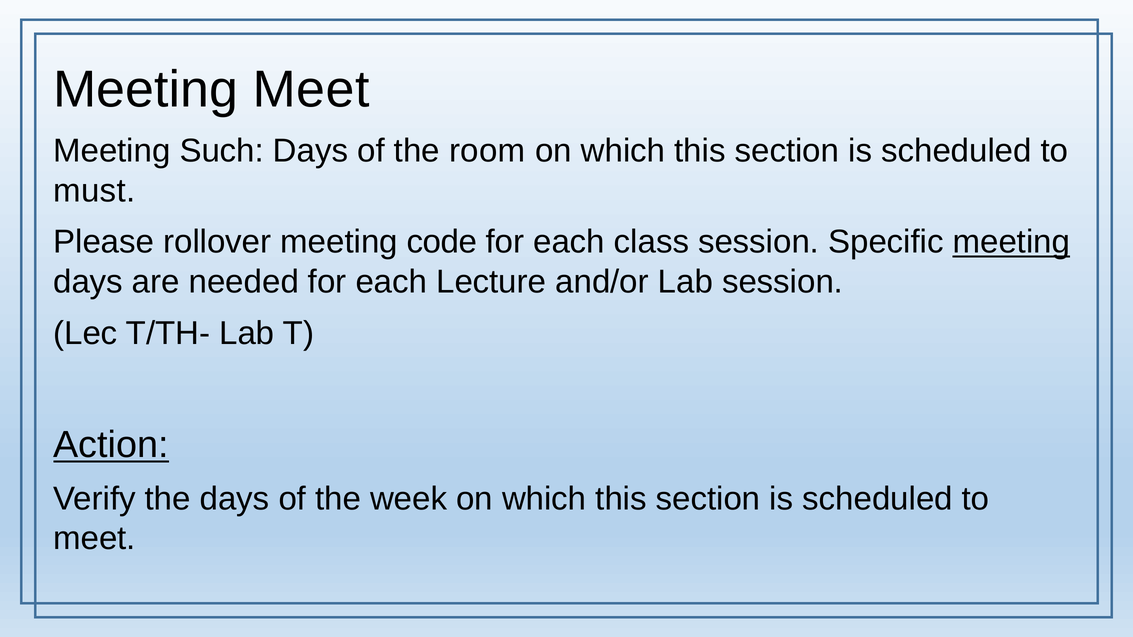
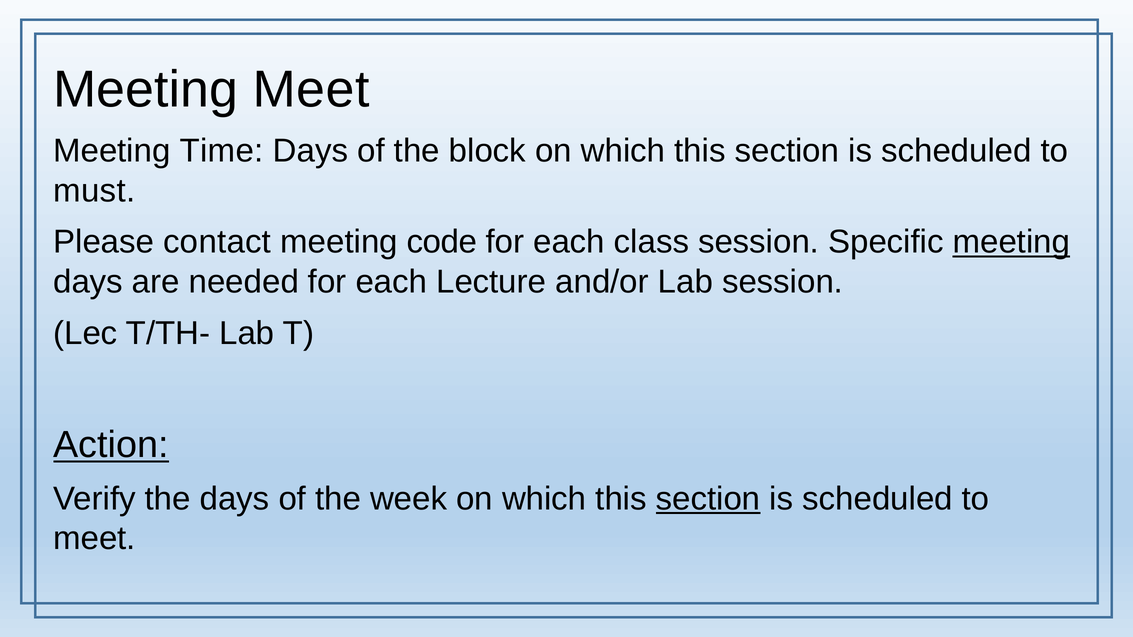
Such: Such -> Time (222, 151)
room: room -> block (487, 151)
rollover: rollover -> contact (217, 242)
section underline: none -> present (708, 499)
